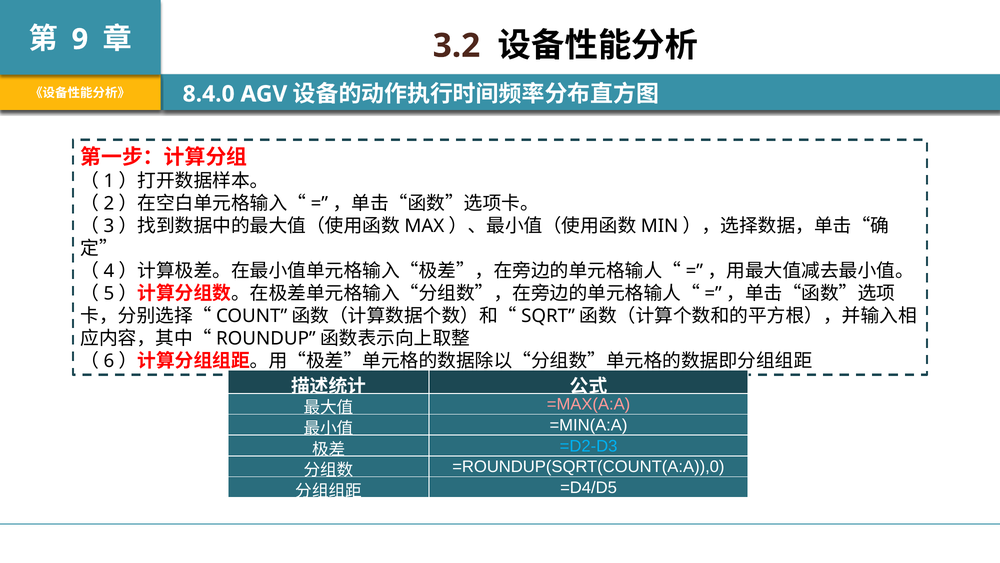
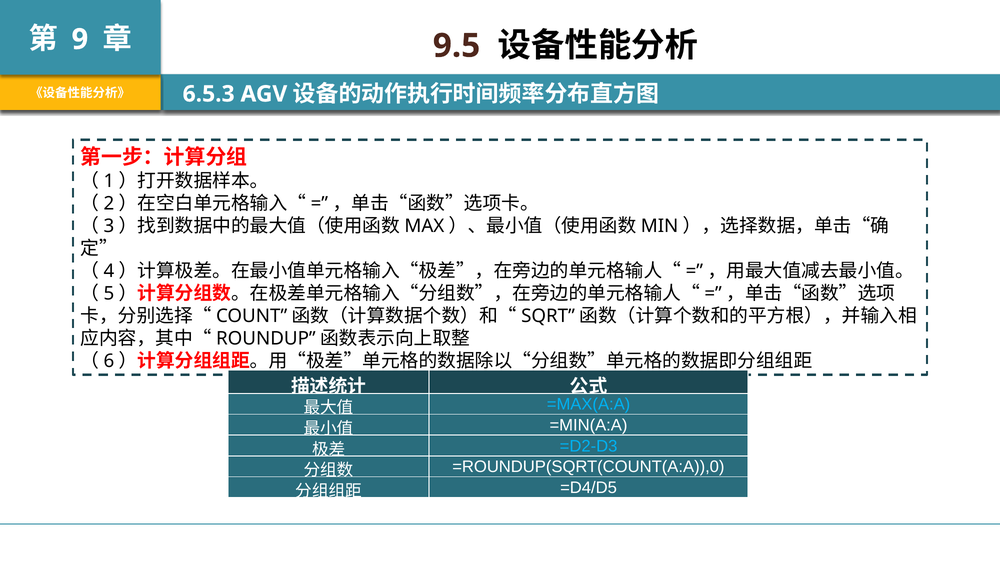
3.2: 3.2 -> 9.5 (457, 46)
8.4.0: 8.4.0 -> 6.5.3 (209, 94)
=MAX(A:A colour: pink -> light blue (589, 404)
